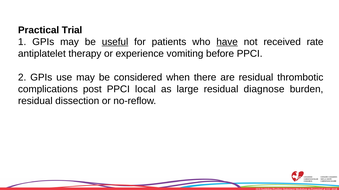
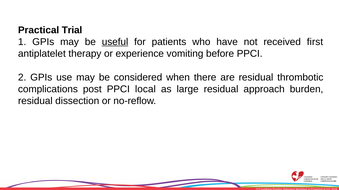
have underline: present -> none (227, 42)
rate: rate -> first (315, 42)
diagnose: diagnose -> approach (264, 89)
